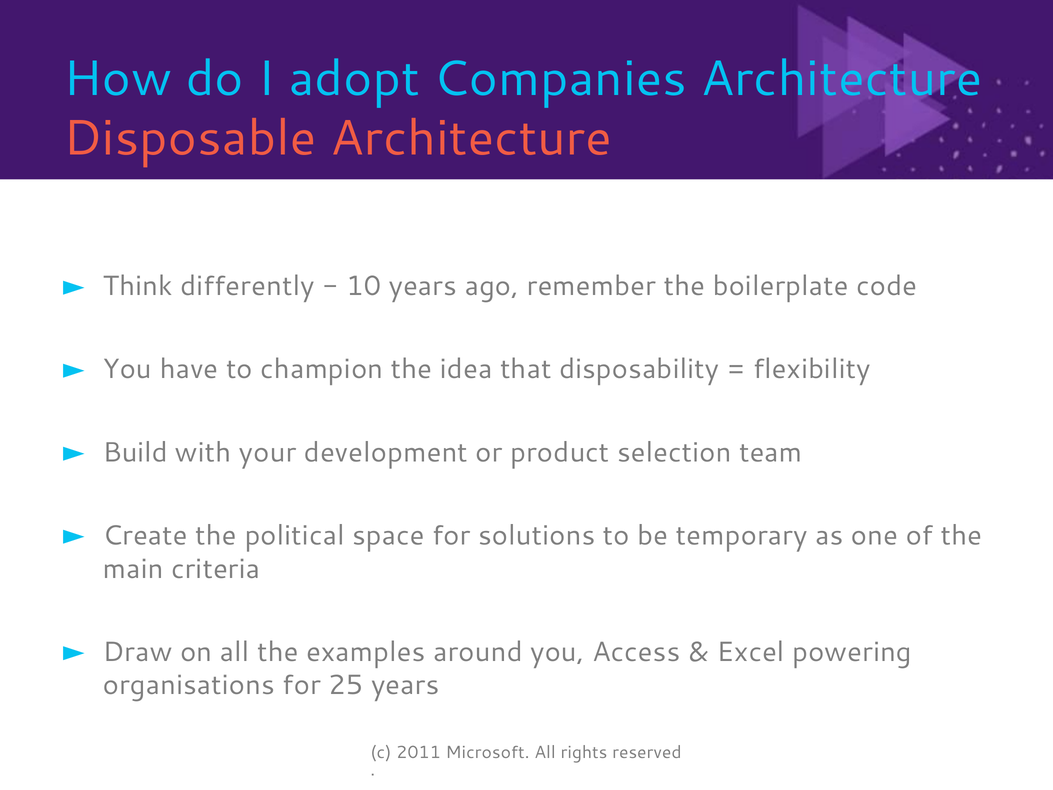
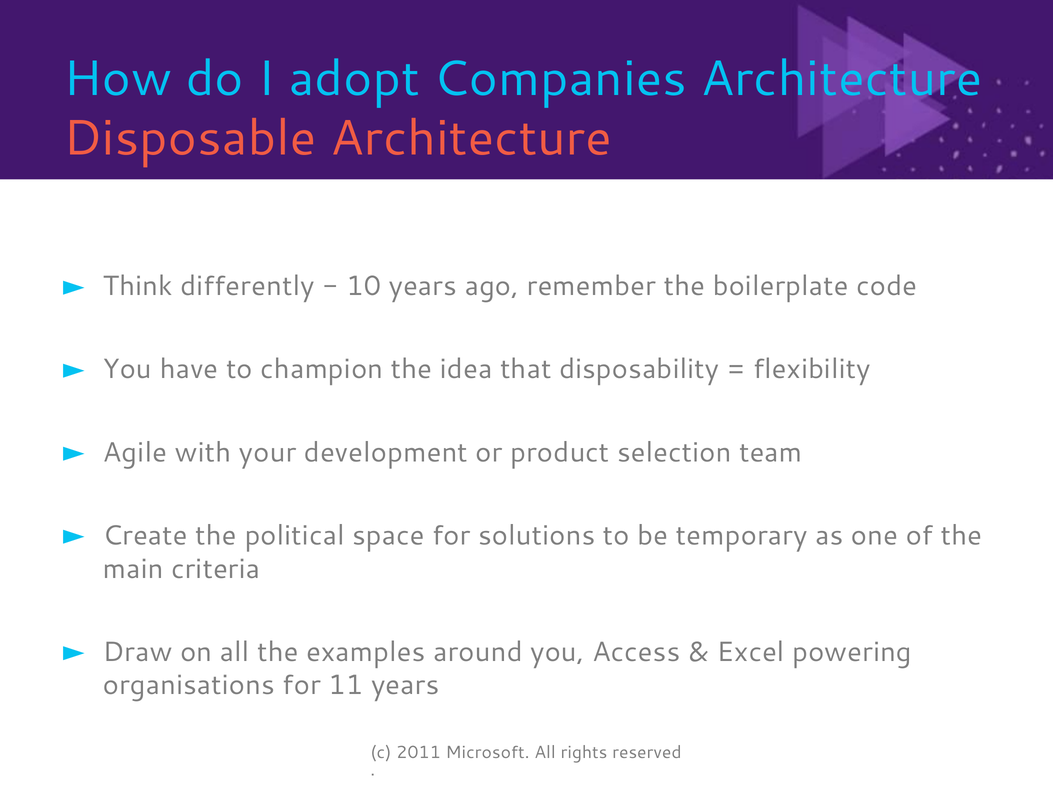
Build: Build -> Agile (135, 452)
25: 25 -> 11 (346, 685)
